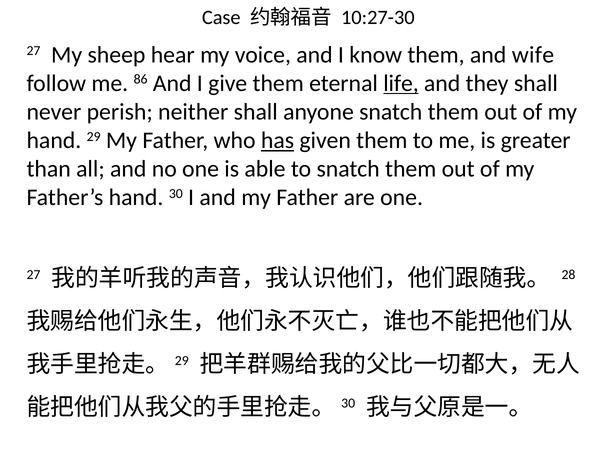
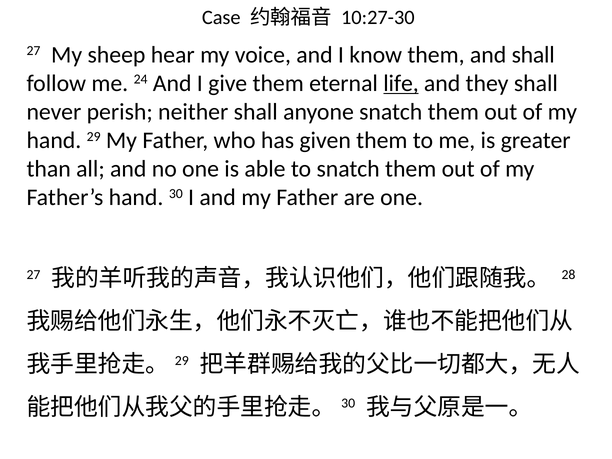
and wife: wife -> shall (533, 55)
86: 86 -> 24 (141, 79)
has underline: present -> none (278, 140)
